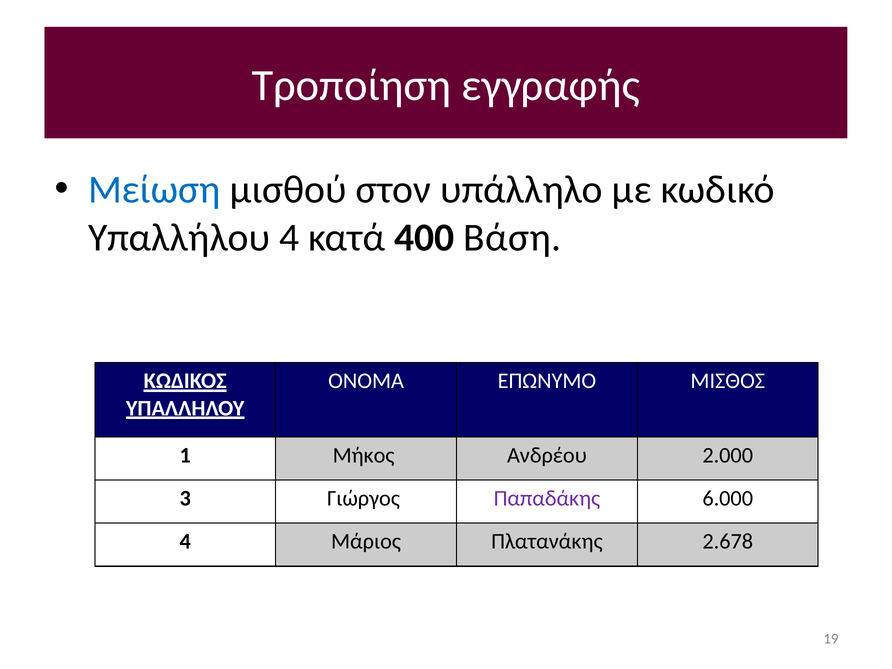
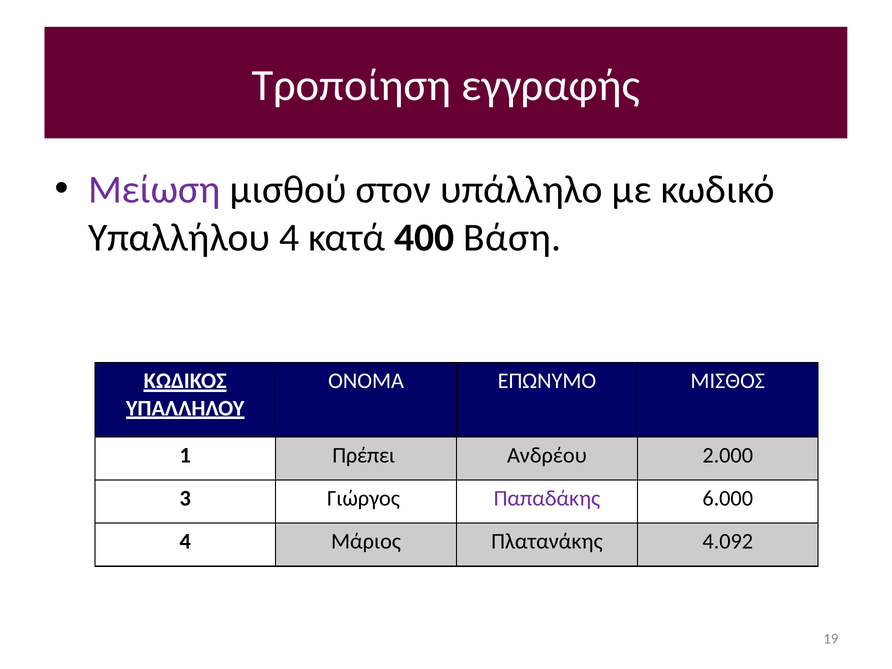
Μείωση colour: blue -> purple (154, 190)
Μήκος: Μήκος -> Πρέπει (364, 455)
2.678: 2.678 -> 4.092 (728, 542)
